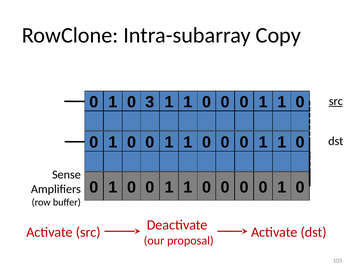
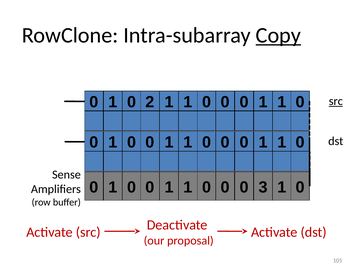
Copy underline: none -> present (278, 35)
3: 3 -> 2 (150, 102)
0 0 0 0: 0 -> 3 (263, 187)
